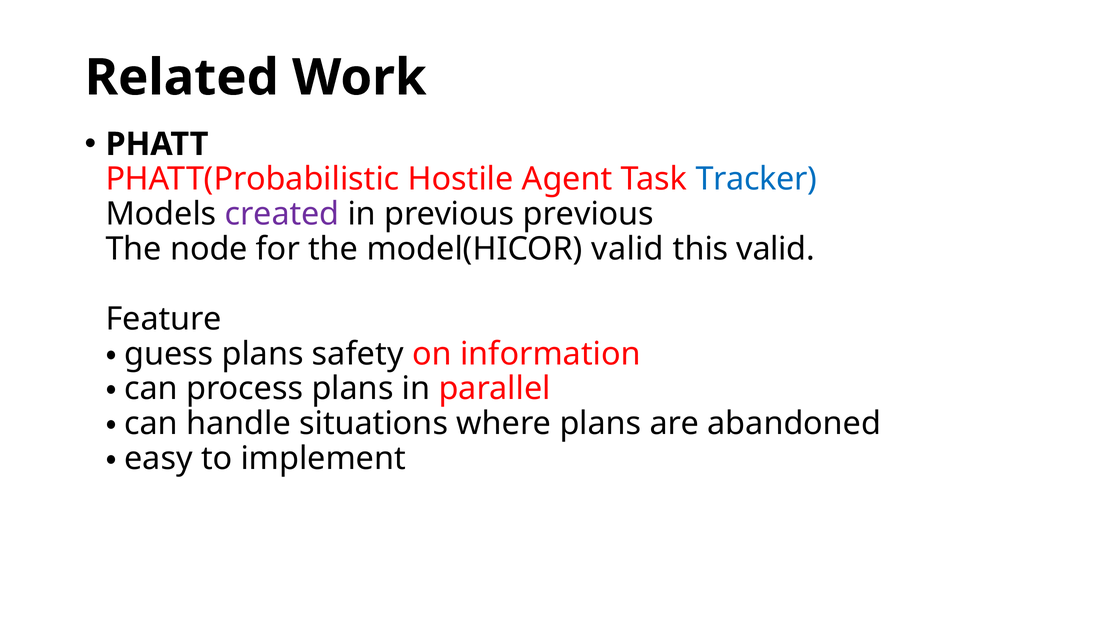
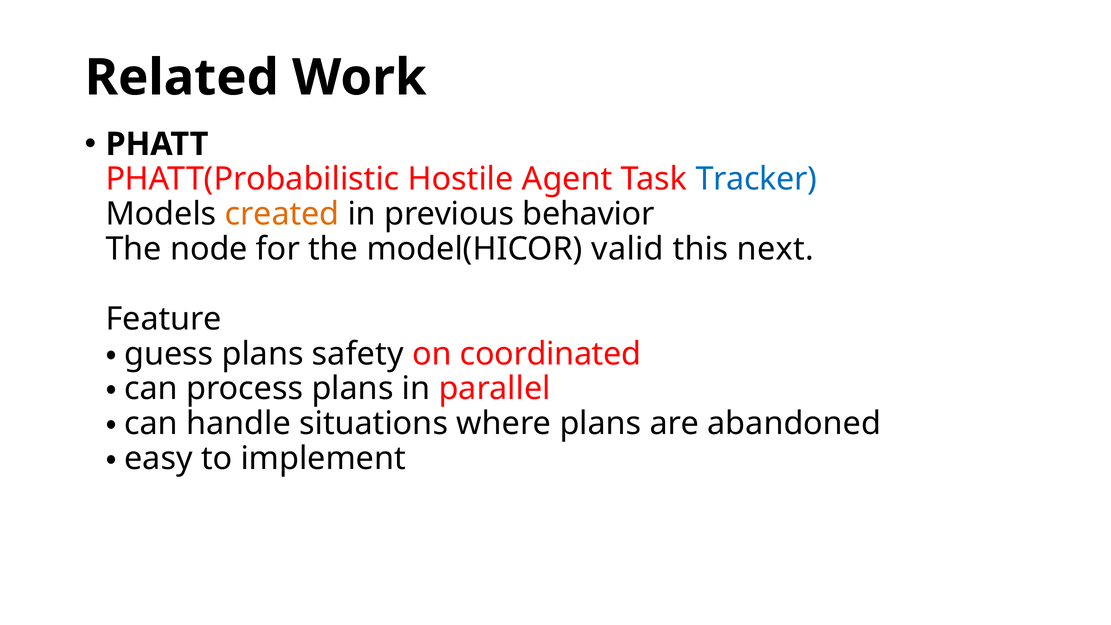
created colour: purple -> orange (282, 214)
previous previous: previous -> behavior (588, 214)
this valid: valid -> next (775, 249)
information: information -> coordinated (551, 354)
